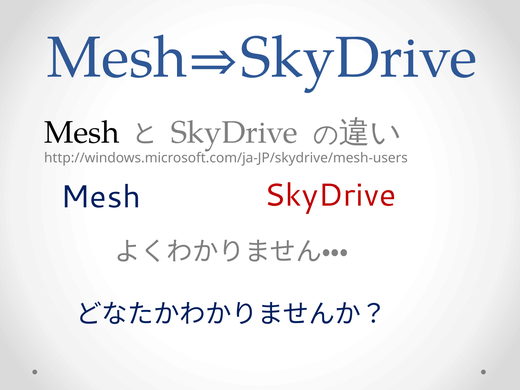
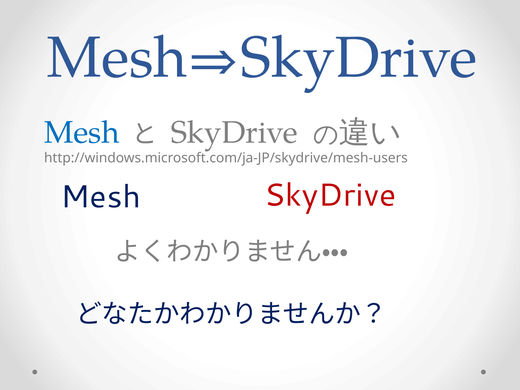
Mesh colour: black -> blue (82, 132)
